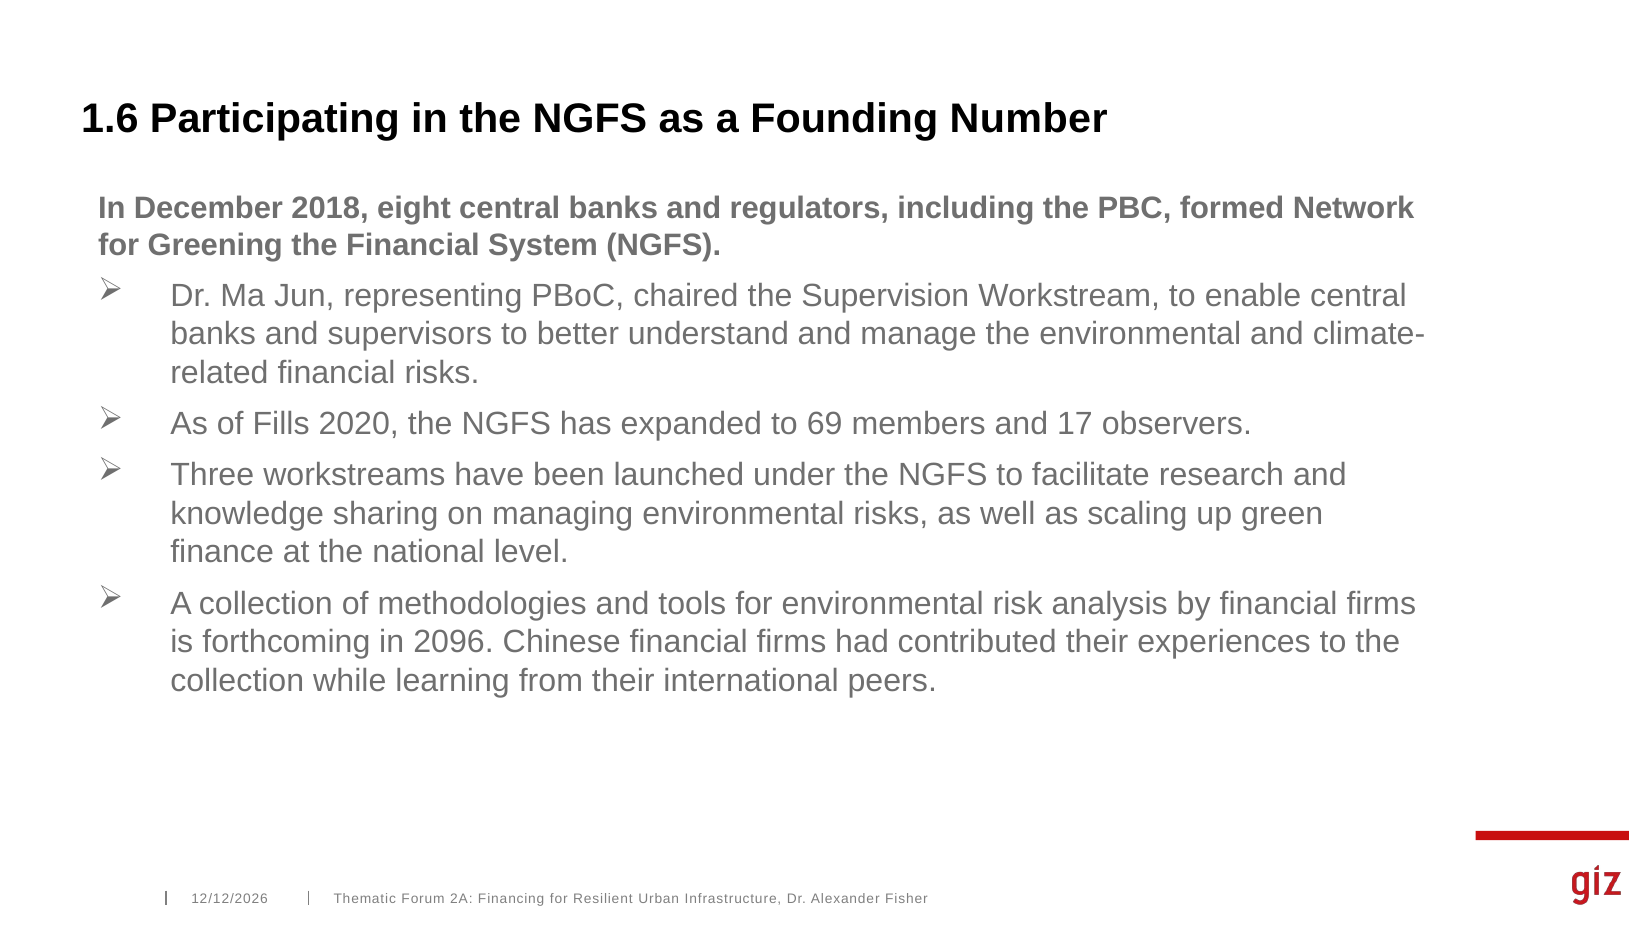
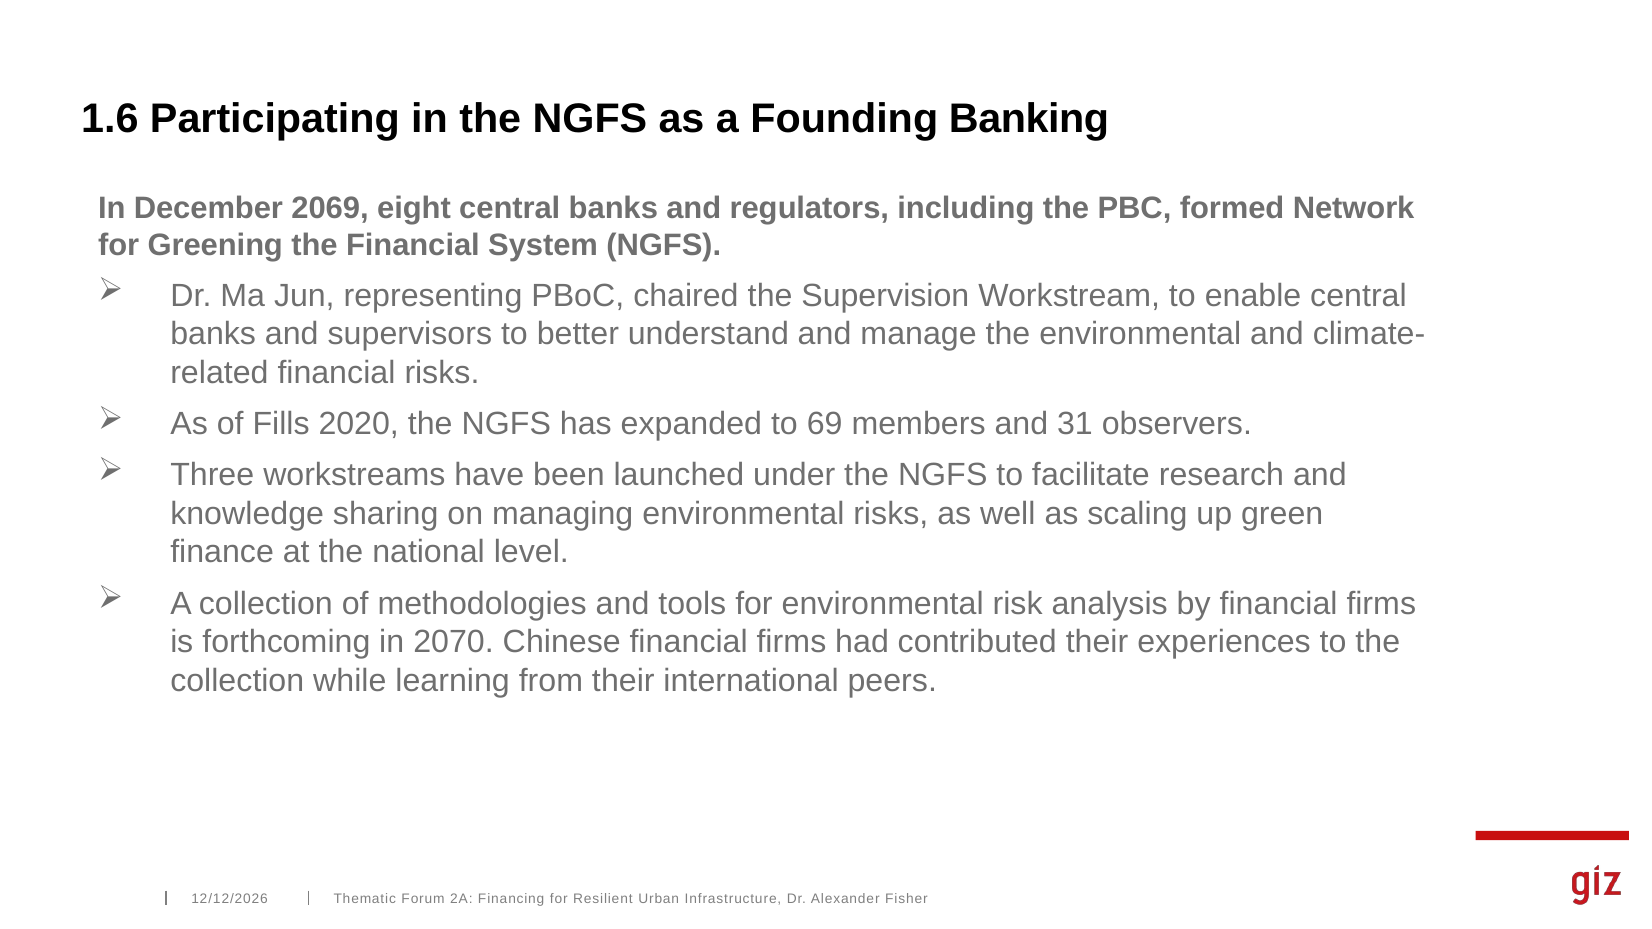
Number: Number -> Banking (1029, 118)
2018: 2018 -> 2069 (330, 208)
17: 17 -> 31 (1075, 424)
2096: 2096 -> 2070 (454, 642)
